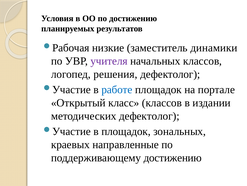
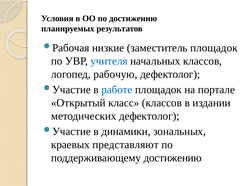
заместитель динамики: динамики -> площадок (214, 48)
учителя colour: purple -> blue (109, 61)
решения: решения -> рабочую (115, 74)
в площадок: площадок -> динамики (126, 131)
направленные: направленные -> представляют (126, 144)
